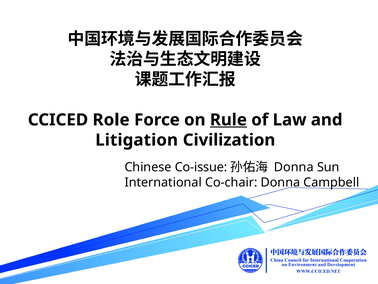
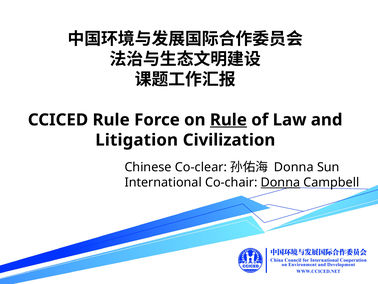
CCICED Role: Role -> Rule (111, 120)
Co-issue: Co-issue -> Co-clear (201, 167)
Donna underline: none -> present (280, 182)
